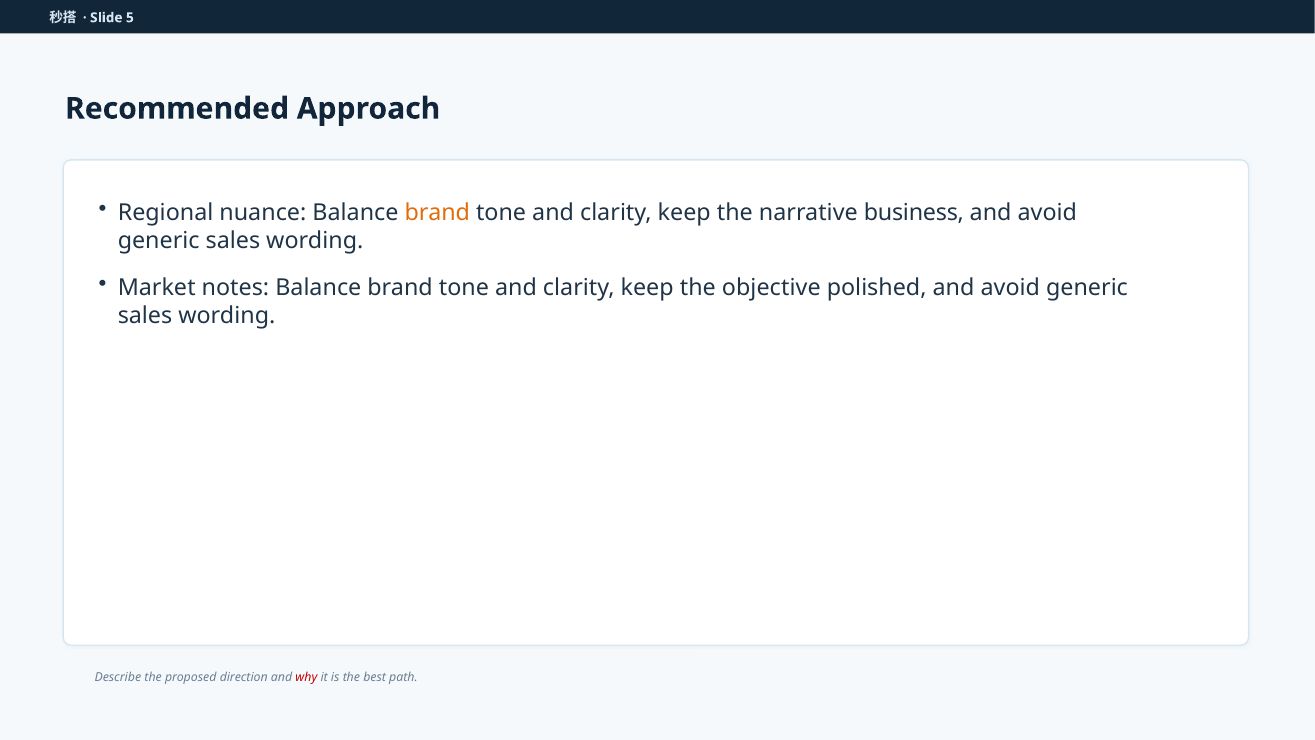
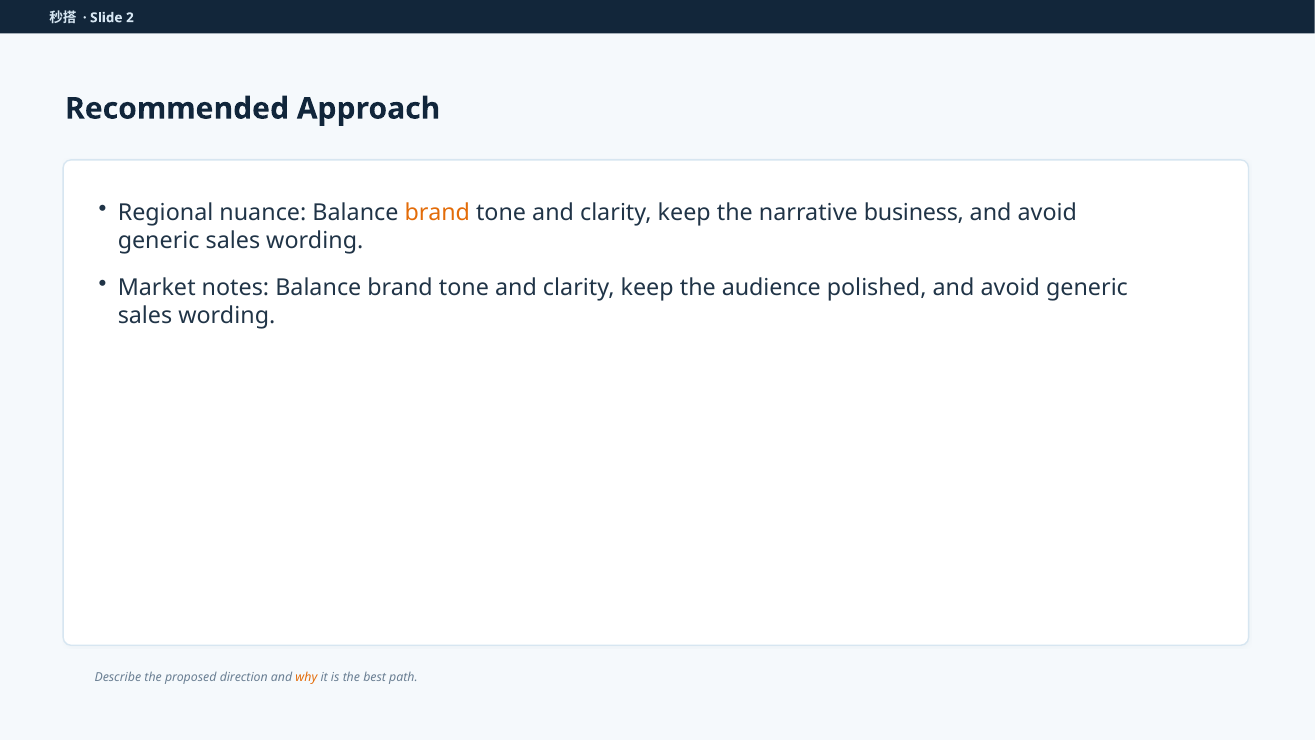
5: 5 -> 2 (130, 18)
objective: objective -> audience (771, 288)
why colour: red -> orange (306, 677)
